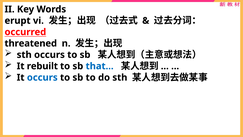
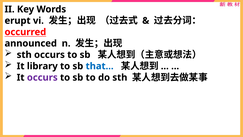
threatened: threatened -> announced (31, 43)
rebuilt: rebuilt -> library (42, 66)
occurs colour: blue -> purple (42, 77)
